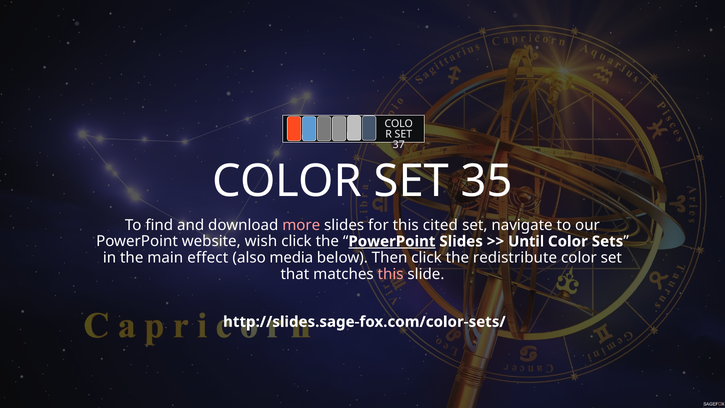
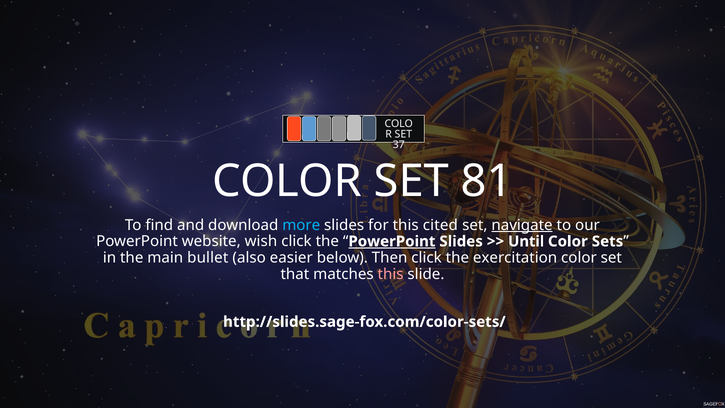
35: 35 -> 81 (487, 181)
more colour: pink -> light blue (301, 225)
navigate underline: none -> present (522, 225)
effect: effect -> bullet (208, 258)
media: media -> easier (291, 258)
redistribute: redistribute -> exercitation (515, 258)
